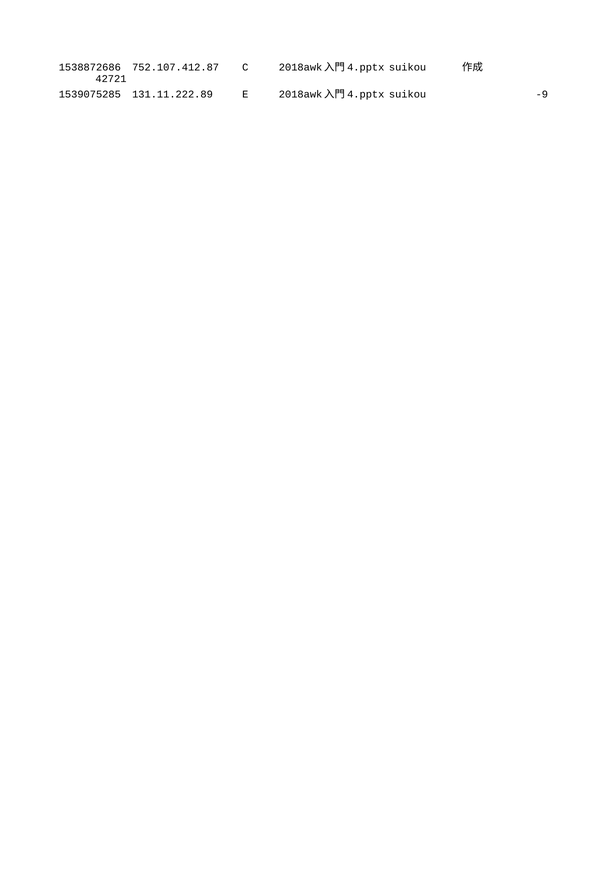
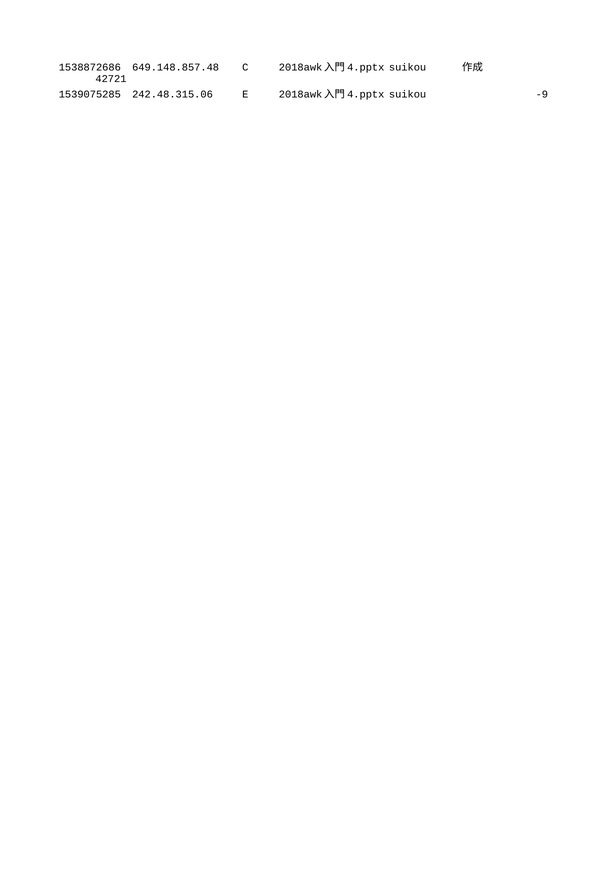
752.107.412.87: 752.107.412.87 -> 649.148.857.48 (176, 67)
131.11.222.89: 131.11.222.89 -> 242.48.315.06 (172, 94)
